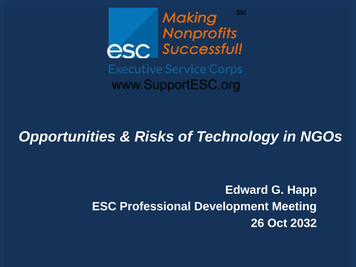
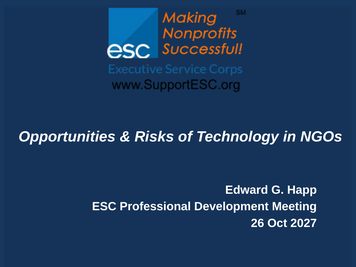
2032: 2032 -> 2027 (304, 223)
